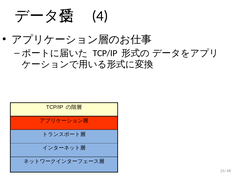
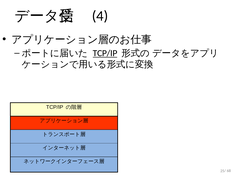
TCP/IP underline: none -> present (105, 53)
